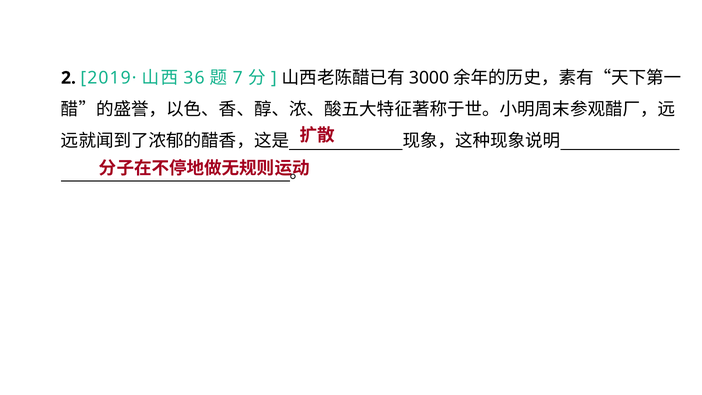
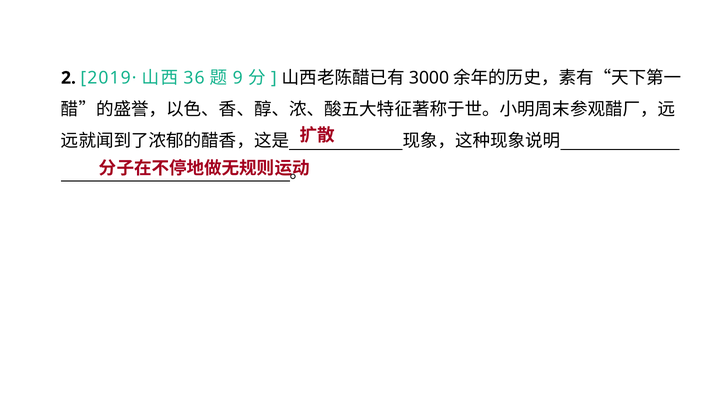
7: 7 -> 9 (238, 78)
